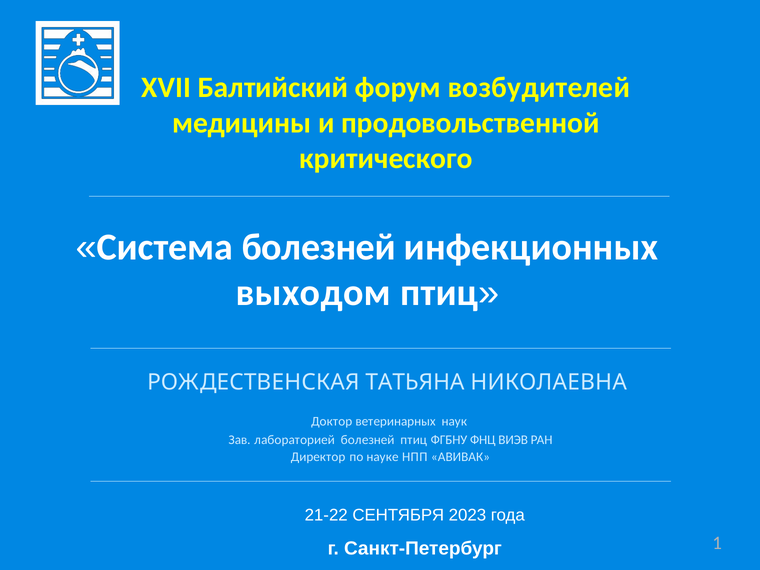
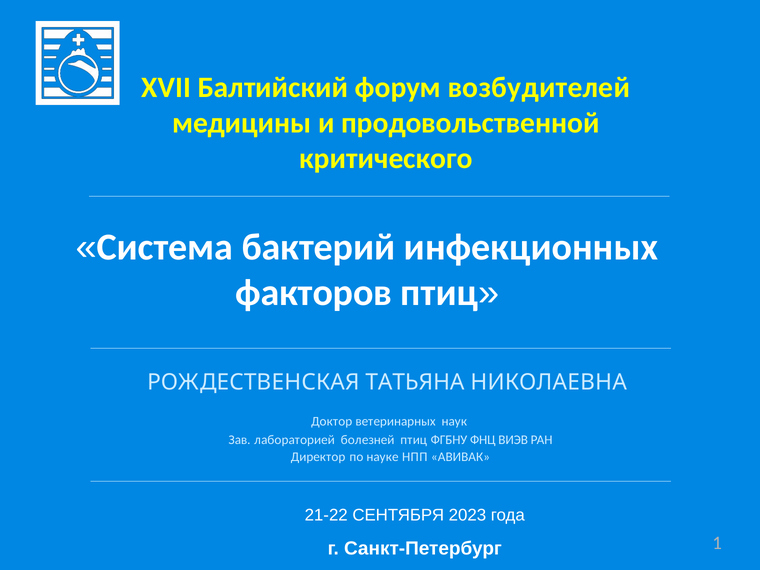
Система болезней: болезней -> бактерий (319, 247)
выходом: выходом -> факторов (314, 293)
